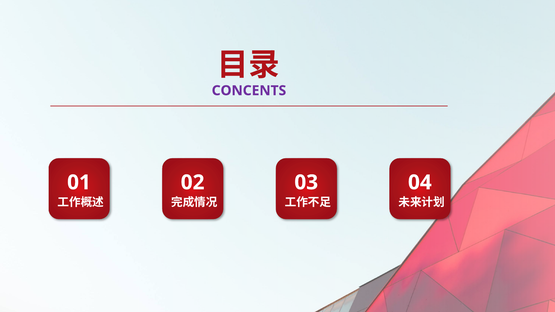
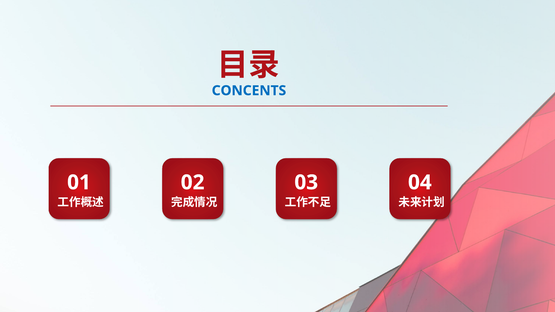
CONCENTS colour: purple -> blue (249, 91)
